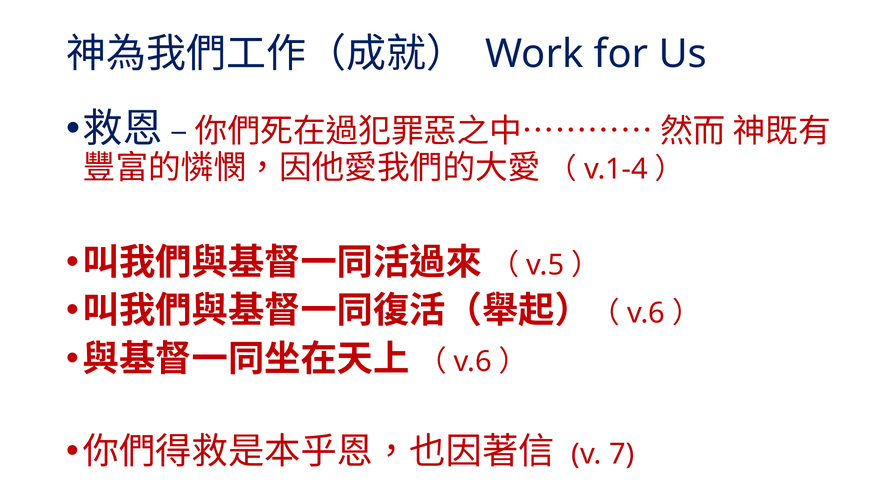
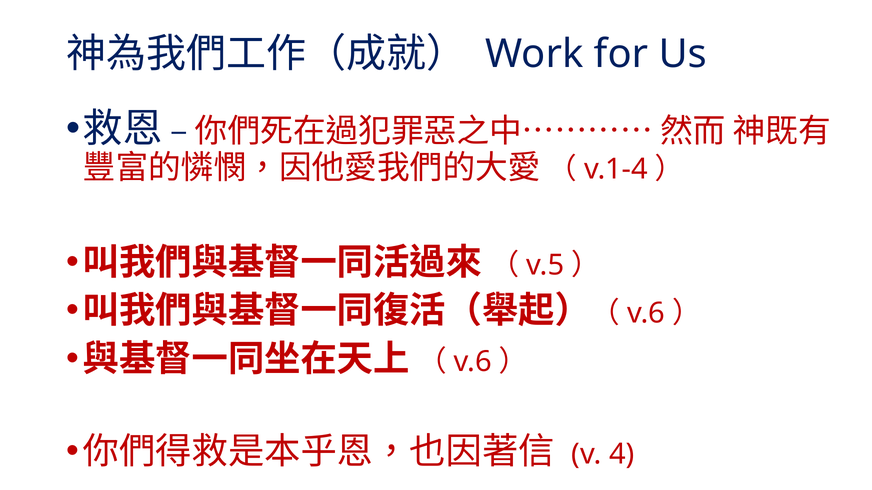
7: 7 -> 4 (622, 455)
